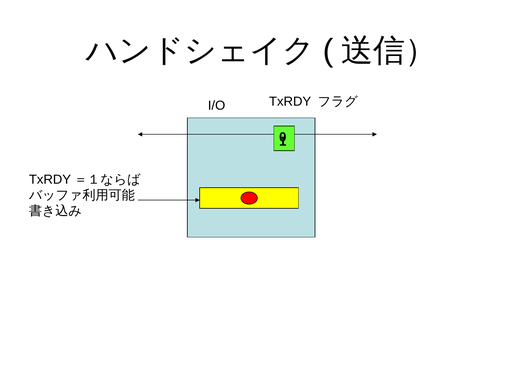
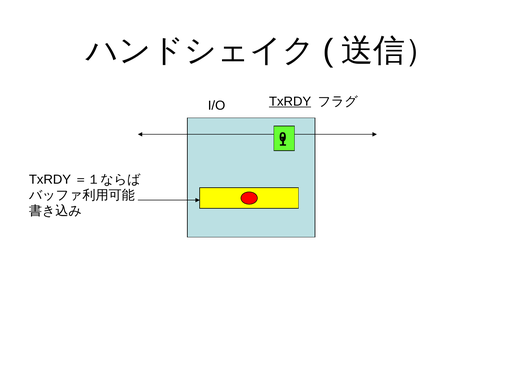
TxRDY underline: none -> present (290, 101)
